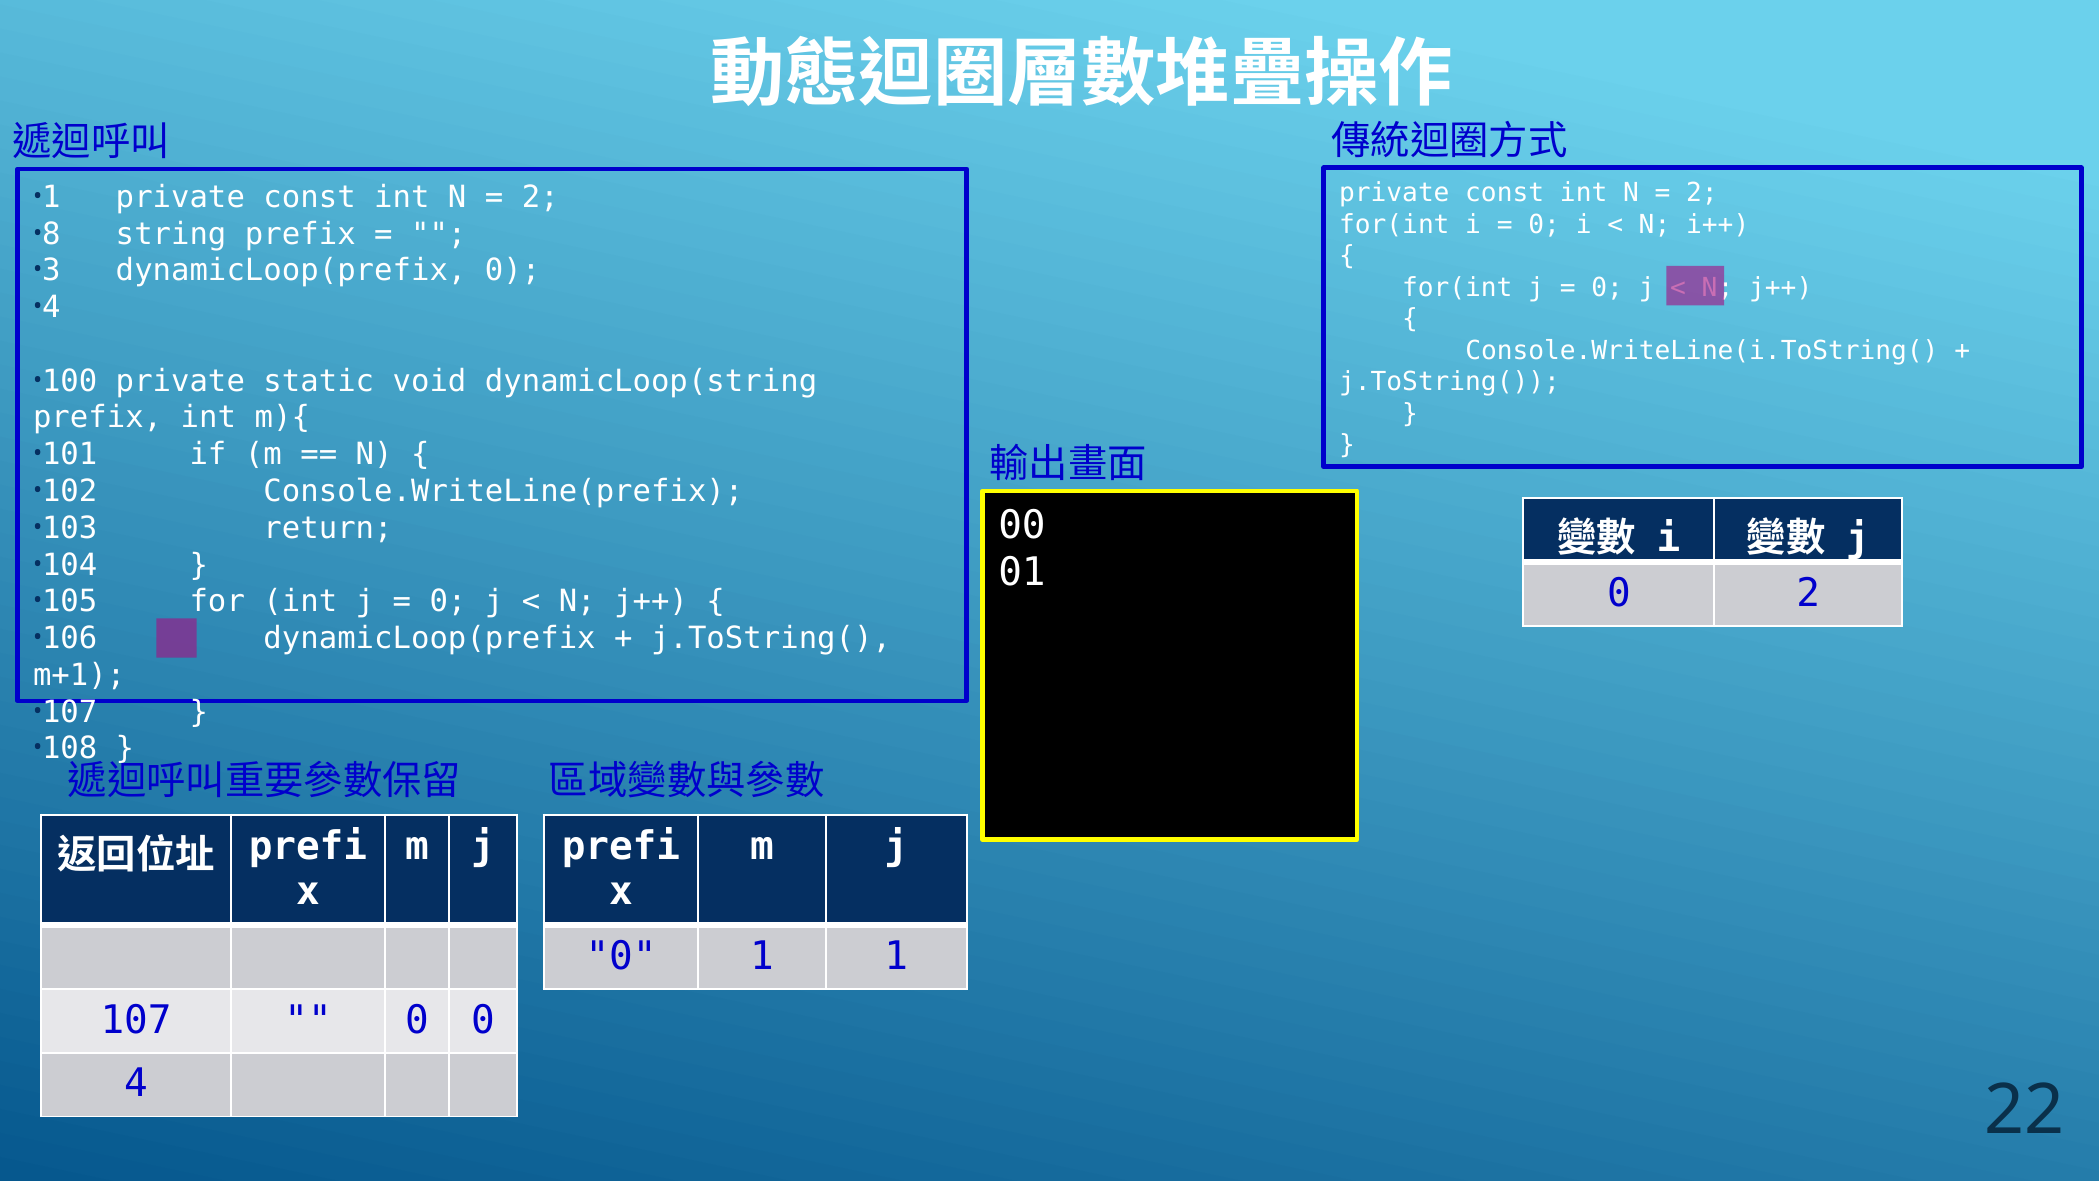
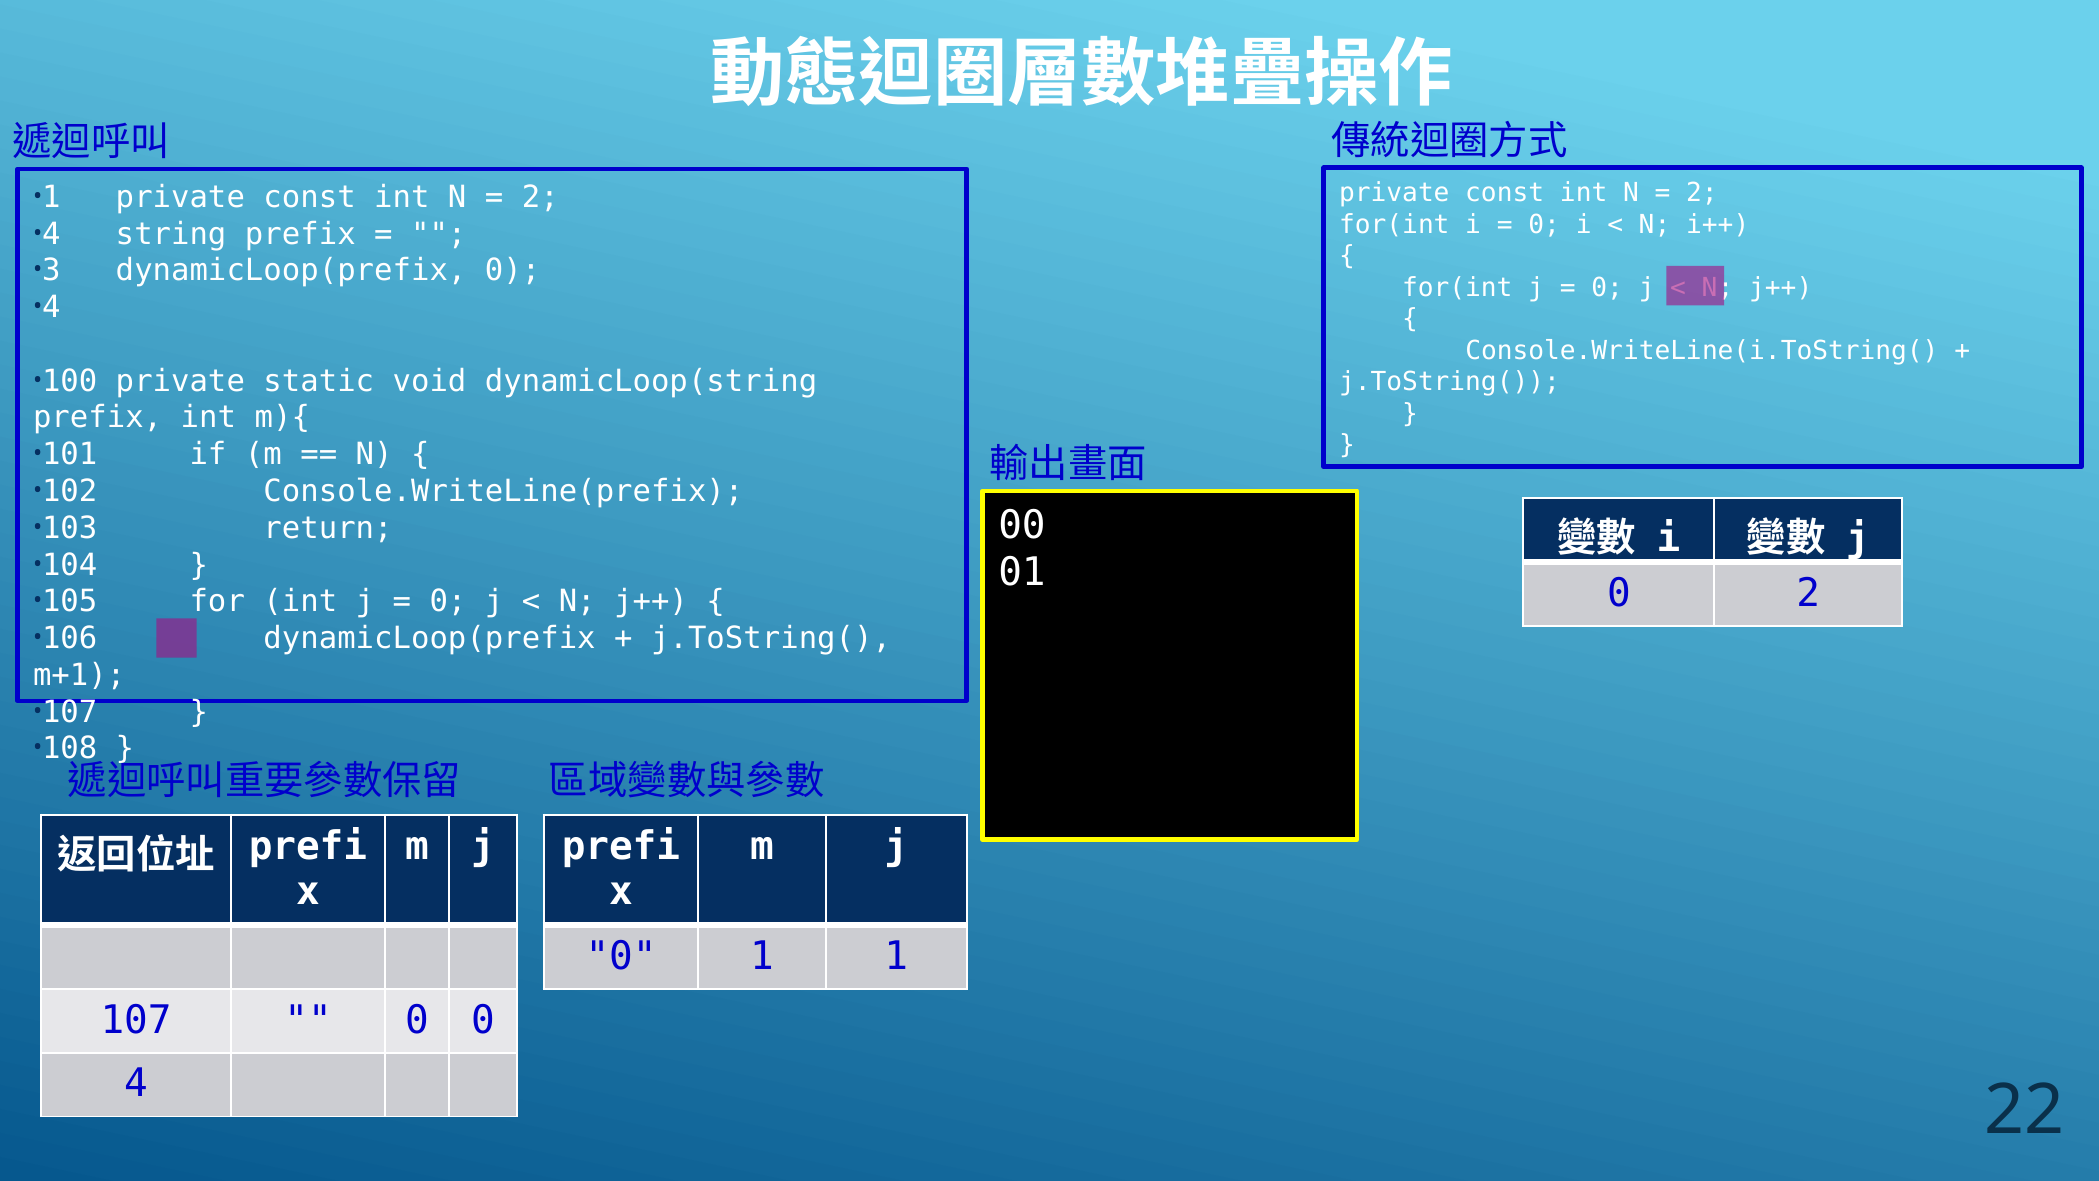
8: 8 -> 4 (51, 234)
